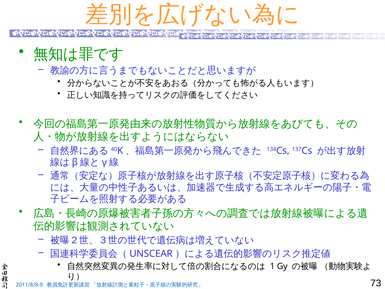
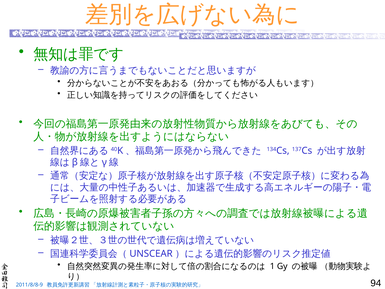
73: 73 -> 94 (376, 283)
